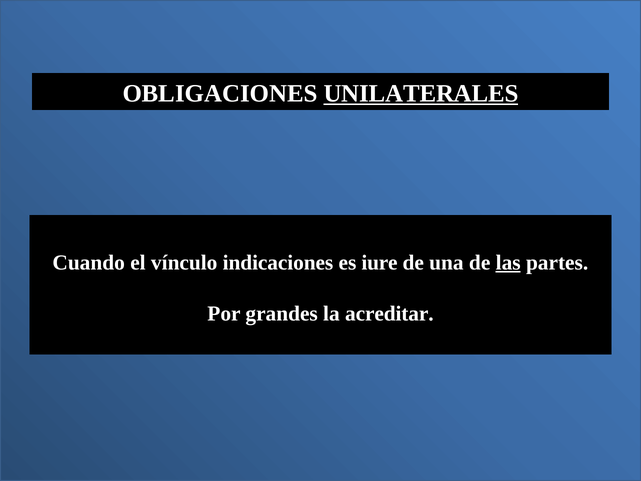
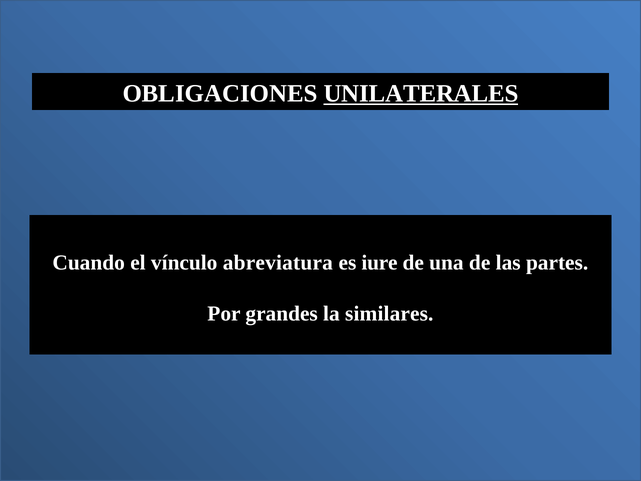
indicaciones: indicaciones -> abreviatura (278, 262)
las underline: present -> none (508, 262)
acreditar: acreditar -> similares (389, 314)
